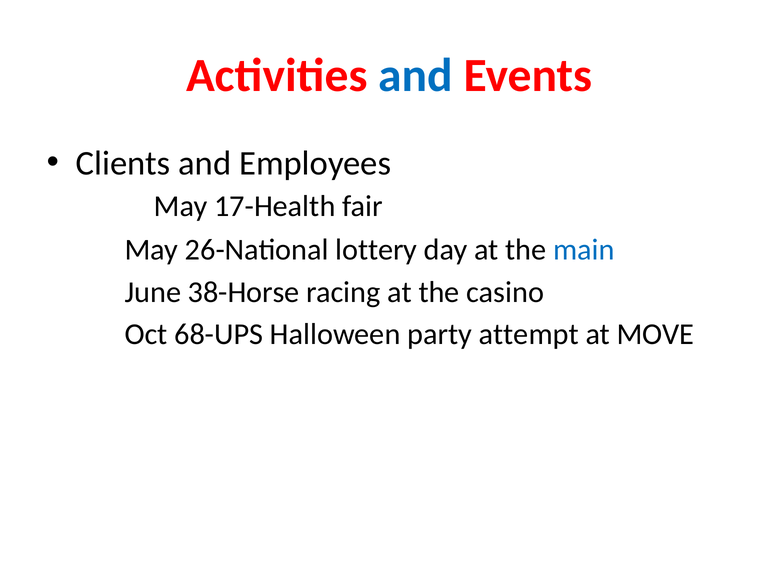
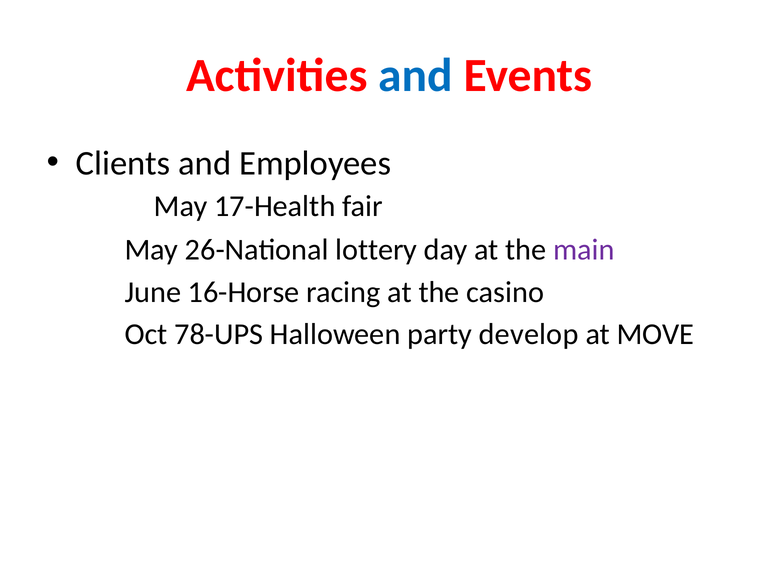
main colour: blue -> purple (584, 250)
38-Horse: 38-Horse -> 16-Horse (244, 292)
68-UPS: 68-UPS -> 78-UPS (219, 335)
attempt: attempt -> develop (529, 335)
